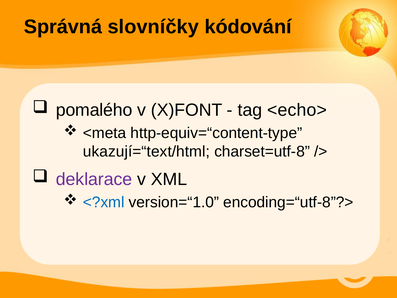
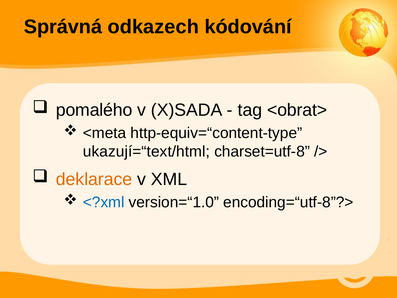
slovníčky: slovníčky -> odkazech (153, 27)
X)FONT: X)FONT -> X)SADA (187, 110)
<echo>: <echo> -> <obrat> (297, 110)
deklarace colour: purple -> orange (94, 179)
